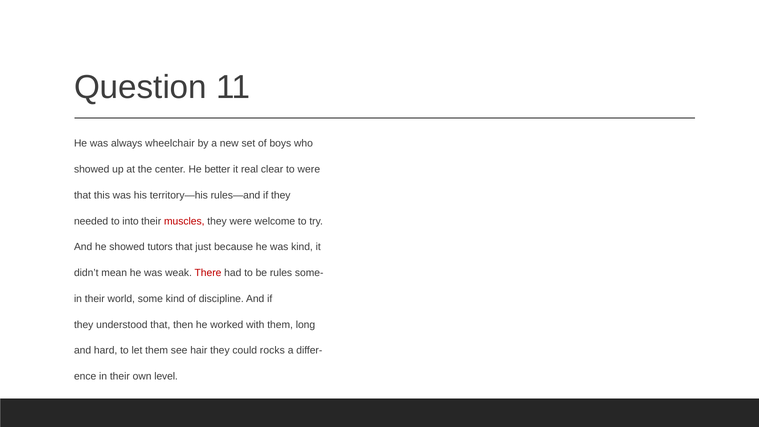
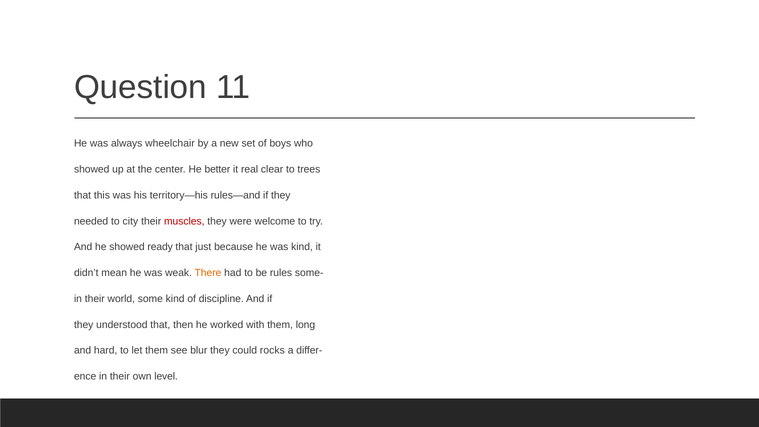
to were: were -> trees (309, 169)
into: into -> city (130, 221)
tutors: tutors -> ready (160, 247)
There colour: red -> orange (208, 273)
hair: hair -> blur (199, 351)
